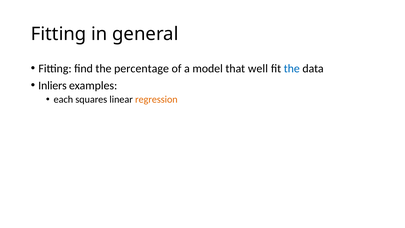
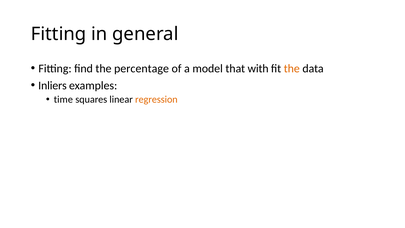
well: well -> with (258, 68)
the colour: blue -> orange (292, 68)
each: each -> time (63, 99)
